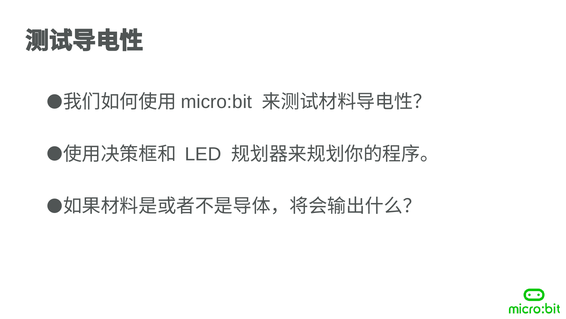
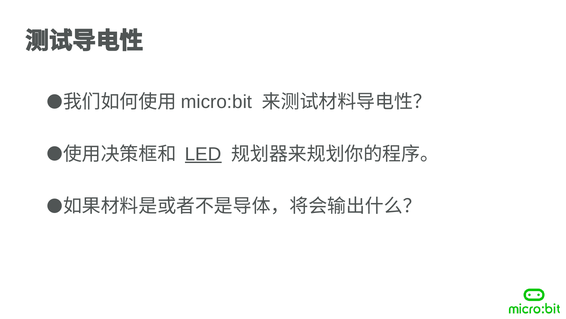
LED underline: none -> present (203, 154)
